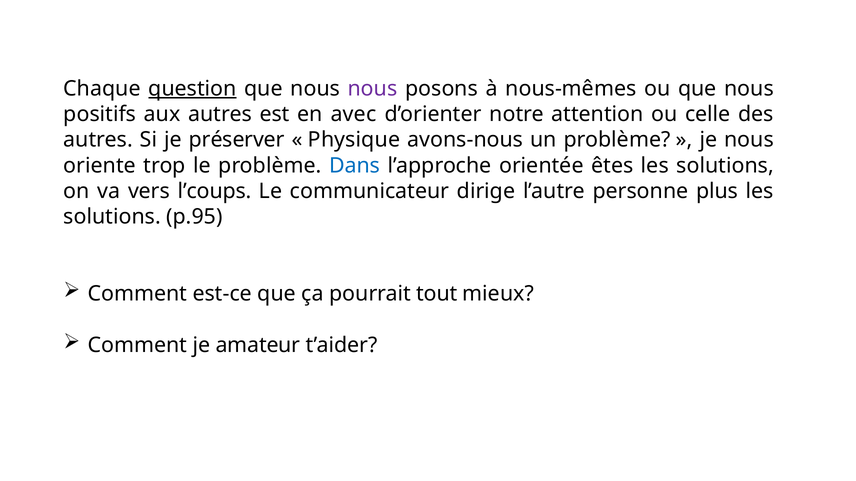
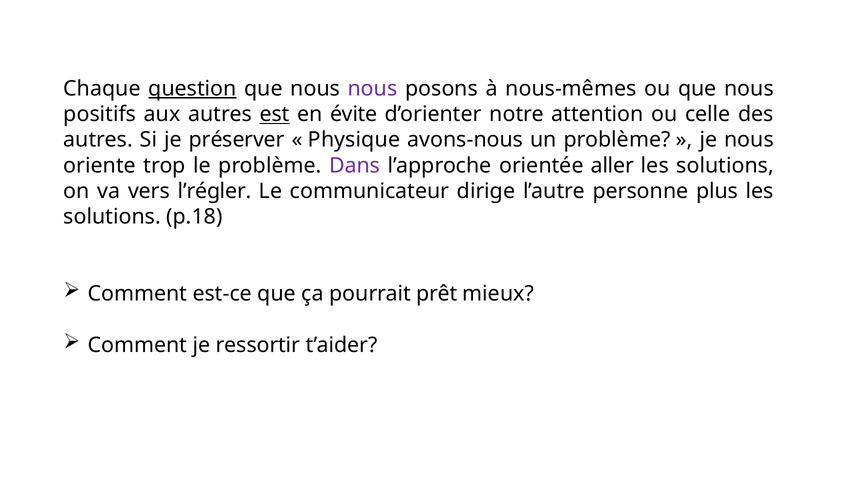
est underline: none -> present (275, 114)
avec: avec -> évite (354, 114)
Dans colour: blue -> purple (355, 166)
êtes: êtes -> aller (612, 166)
l’coups: l’coups -> l’régler (215, 191)
p.95: p.95 -> p.18 (194, 217)
tout: tout -> prêt (437, 294)
amateur: amateur -> ressortir (258, 346)
